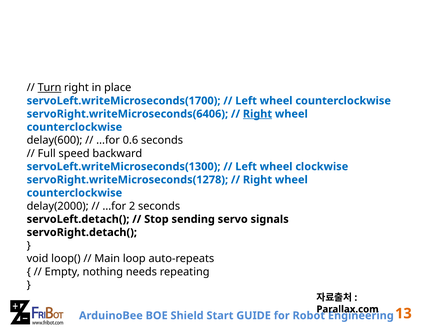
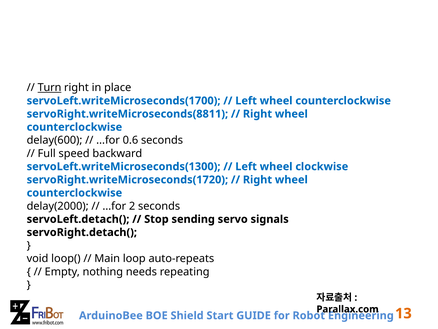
servoRight.writeMicroseconds(6406: servoRight.writeMicroseconds(6406 -> servoRight.writeMicroseconds(8811 (127, 114)
Right underline: present -> none (257, 114)
servoRight.writeMicroseconds(1278: servoRight.writeMicroseconds(1278 -> servoRight.writeMicroseconds(1720 (127, 179)
